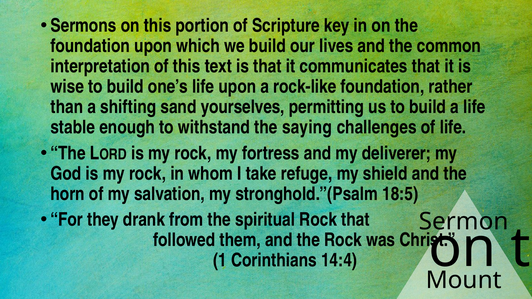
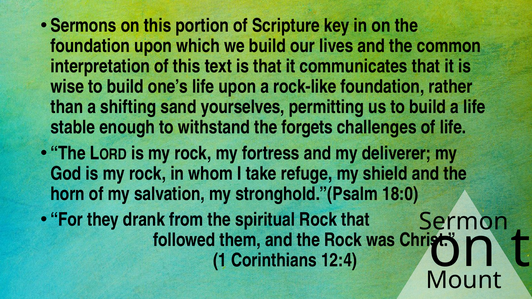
saying: saying -> forgets (307, 127)
18:5: 18:5 -> 18:0 (400, 194)
14:4: 14:4 -> 12:4 (339, 261)
